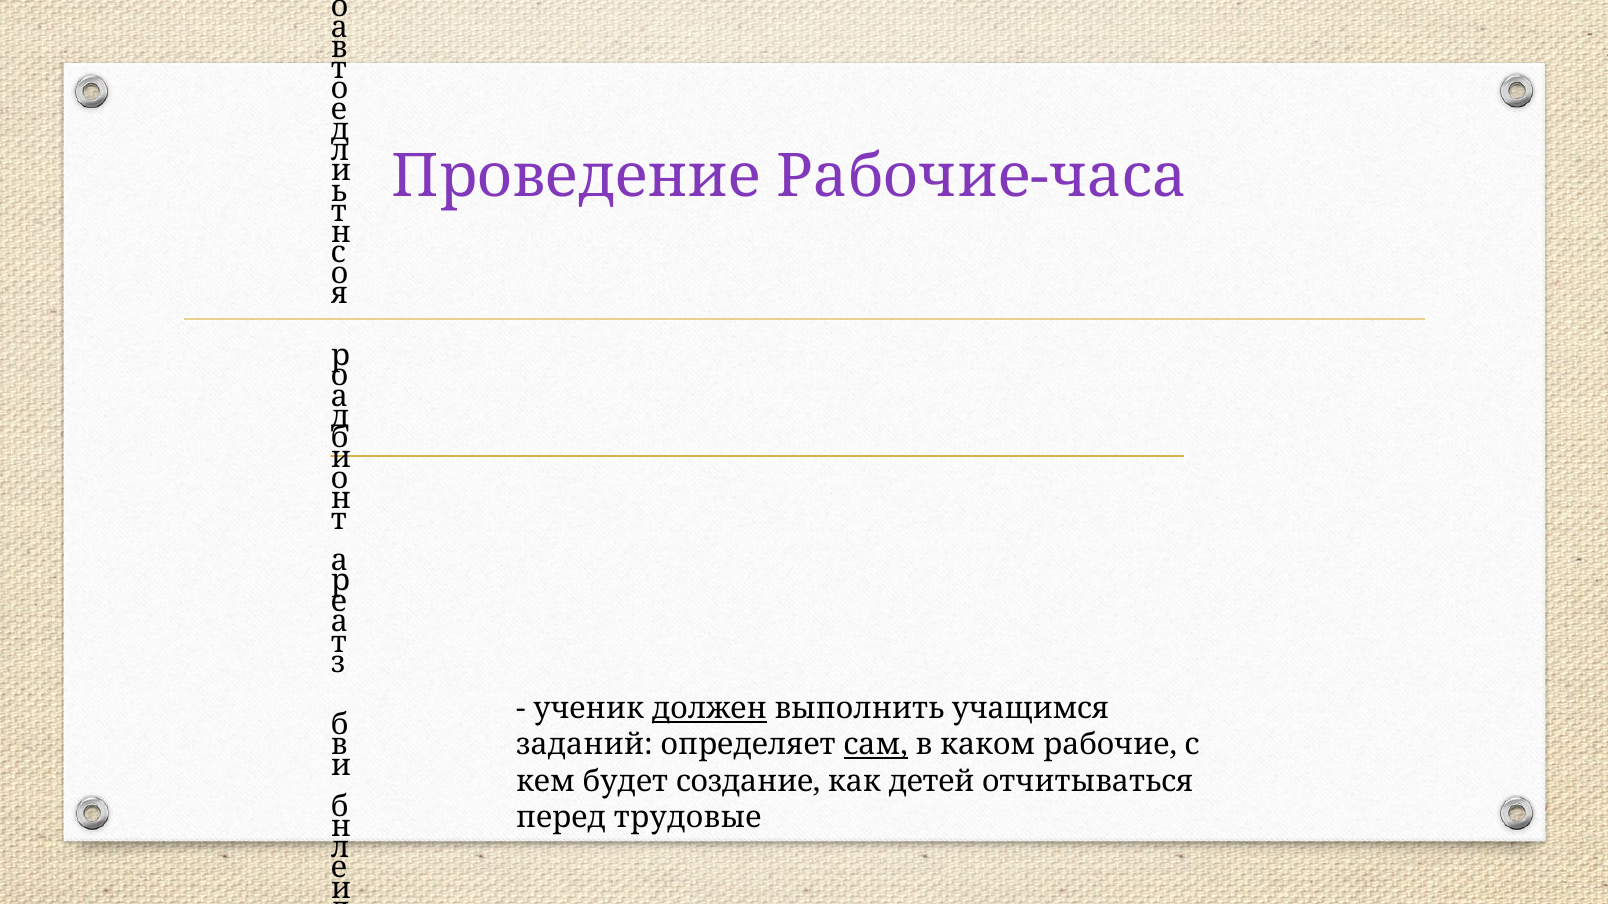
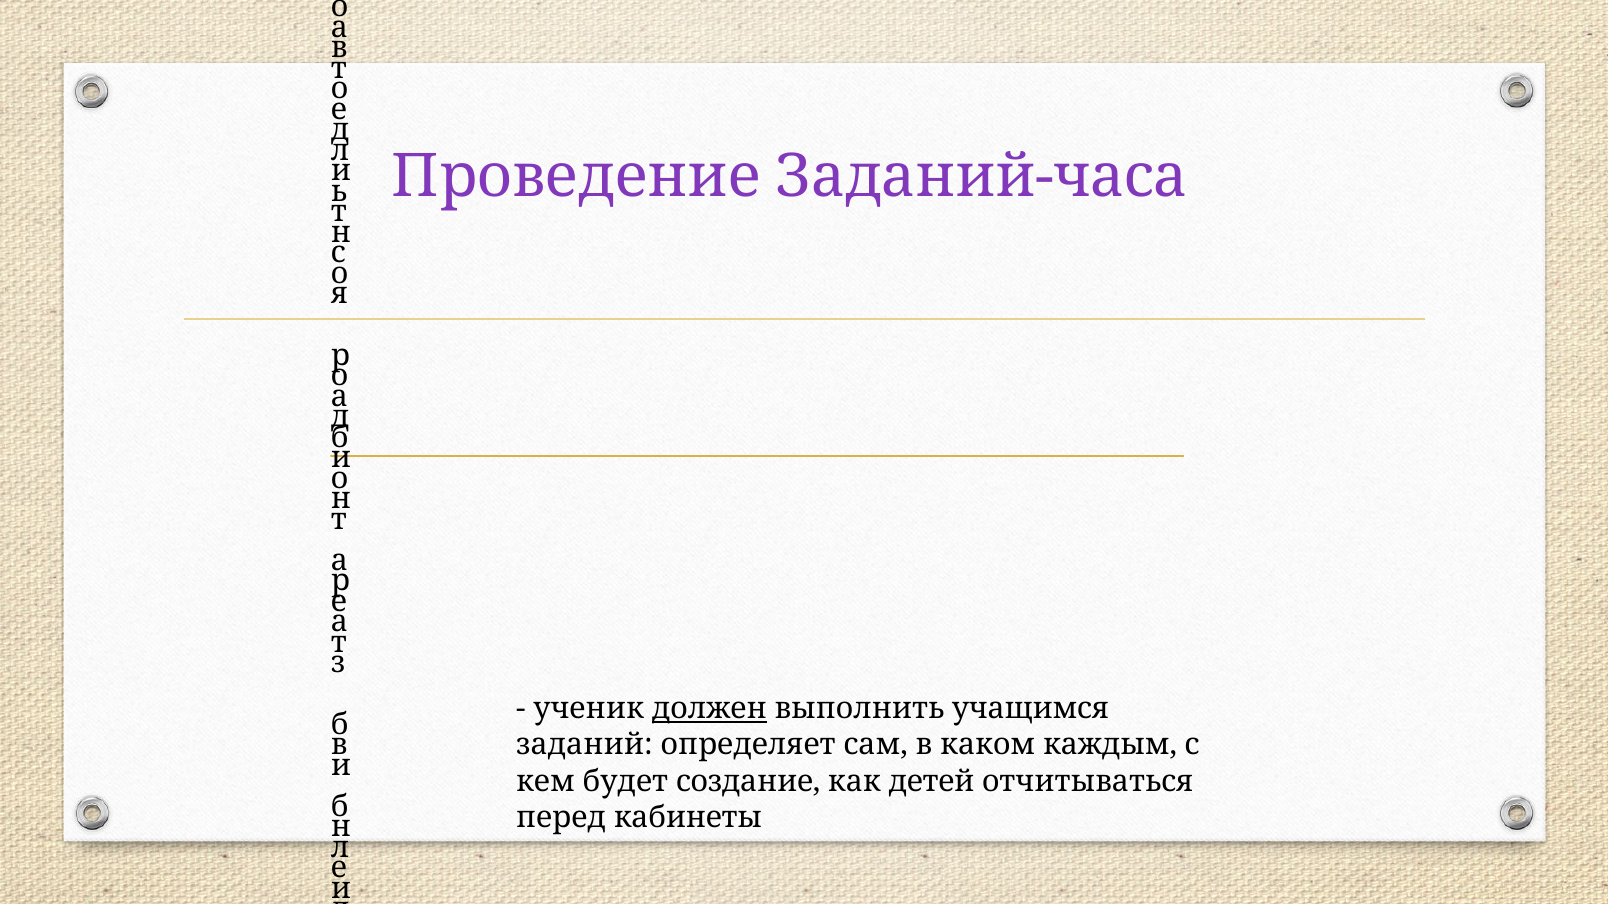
Рабочие-часа: Рабочие-часа -> Заданий-часа (982, 176)
сам underline: present -> none (876, 745)
рабочие: рабочие -> каждым (1110, 745)
трудовые: трудовые -> кабинеты (688, 818)
